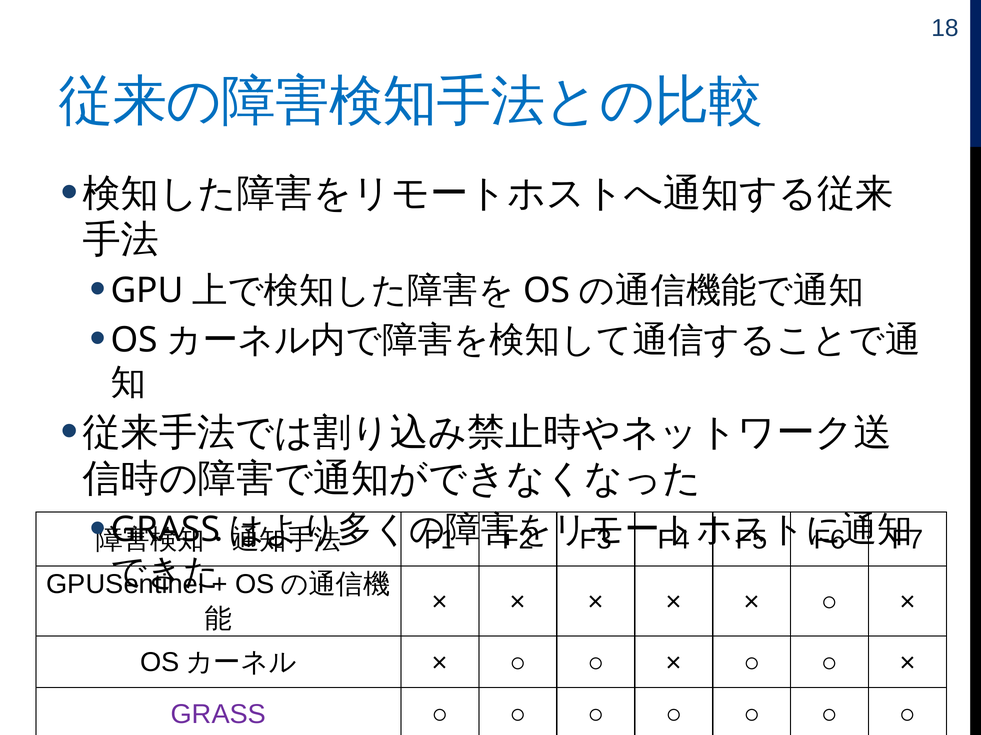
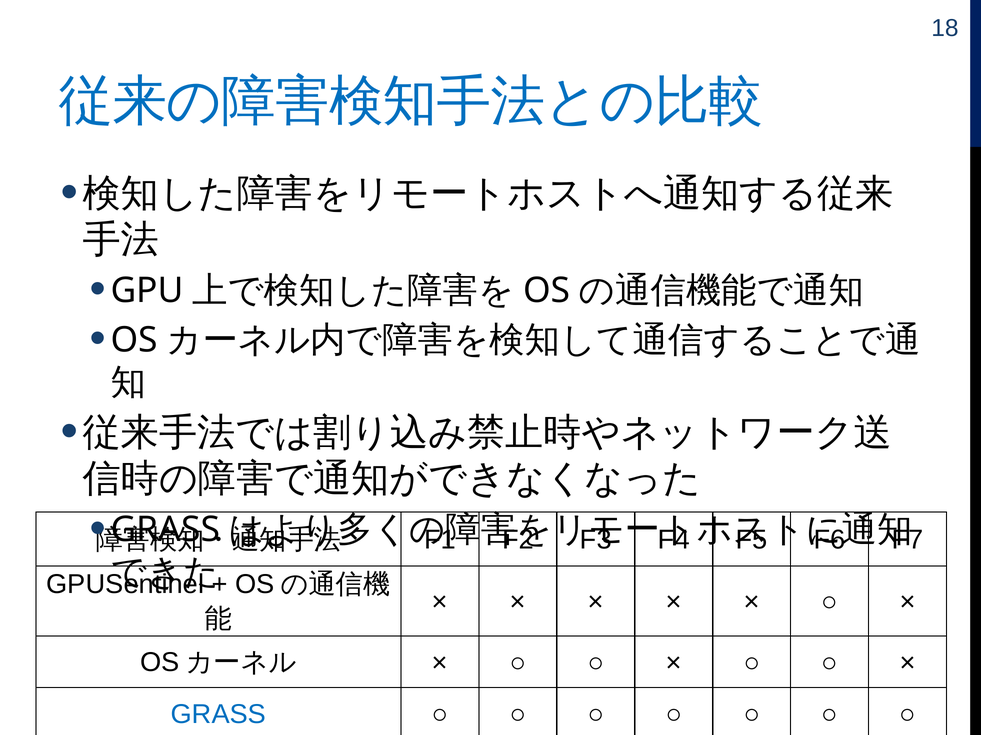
GRASS colour: purple -> blue (218, 715)
